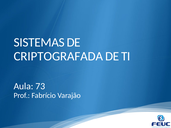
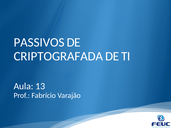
SISTEMAS: SISTEMAS -> PASSIVOS (39, 42)
73: 73 -> 13 (40, 86)
